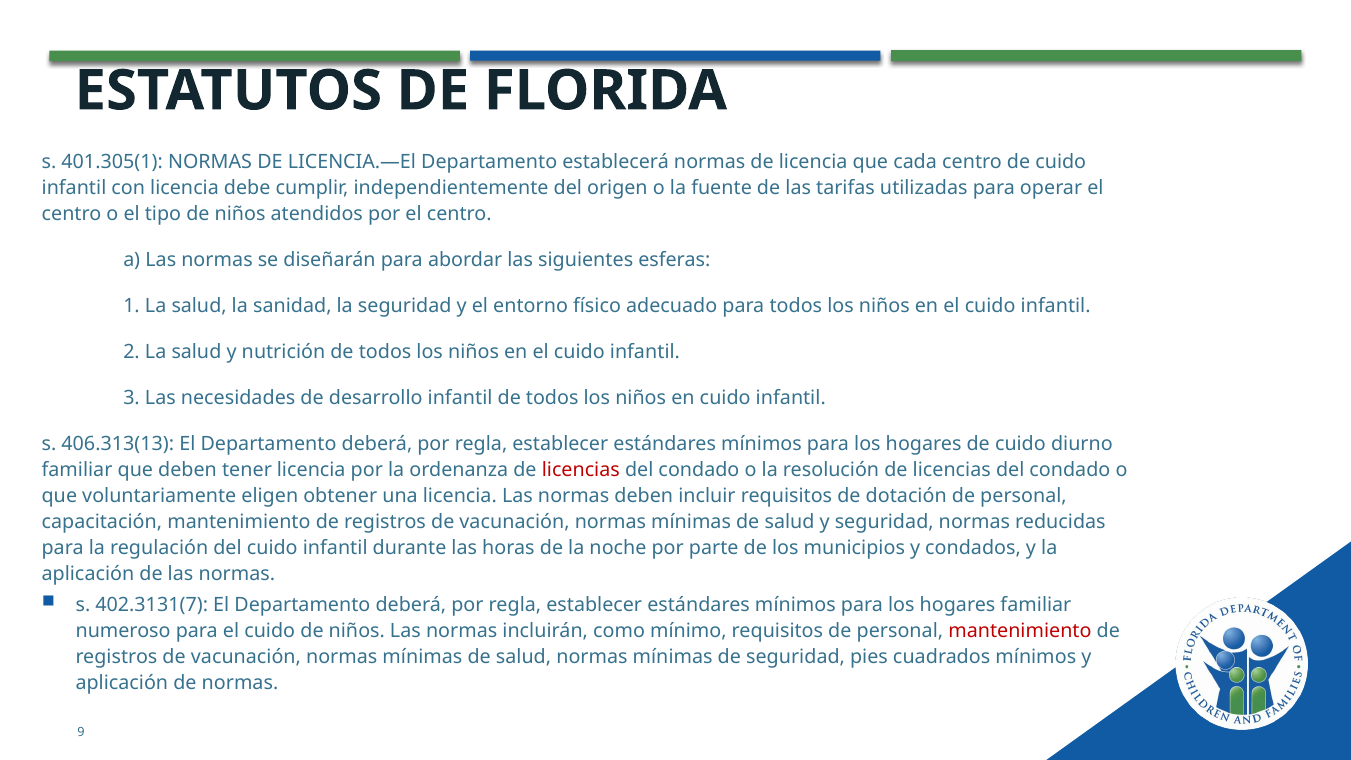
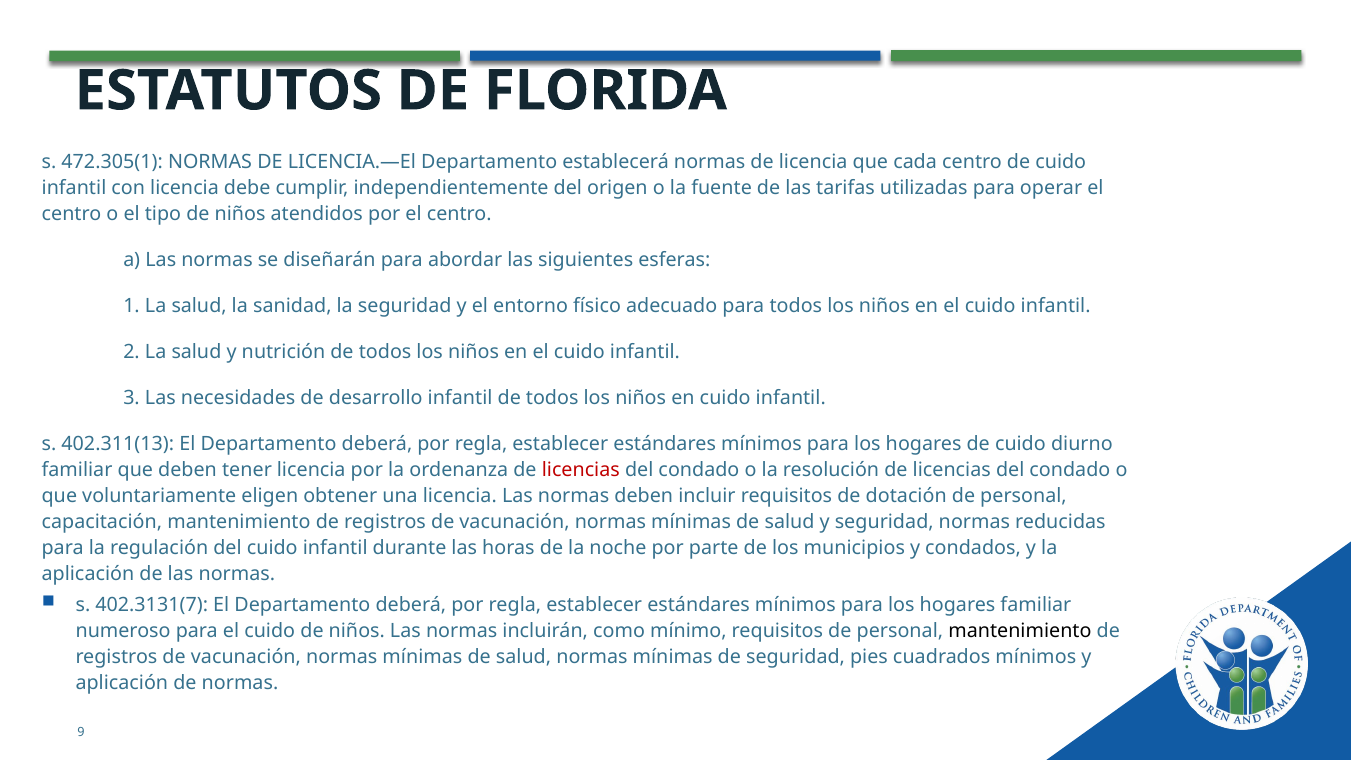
401.305(1: 401.305(1 -> 472.305(1 (112, 162)
406.313(13: 406.313(13 -> 402.311(13 (118, 444)
mantenimiento colour: red -> black (1020, 631)
